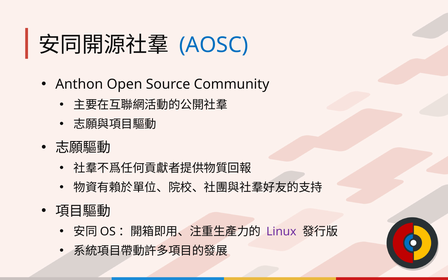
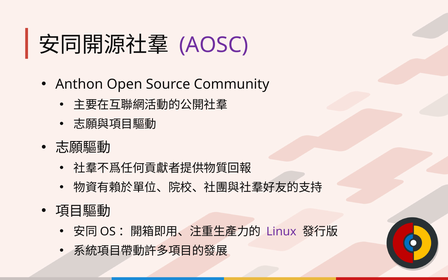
AOSC colour: blue -> purple (214, 45)
